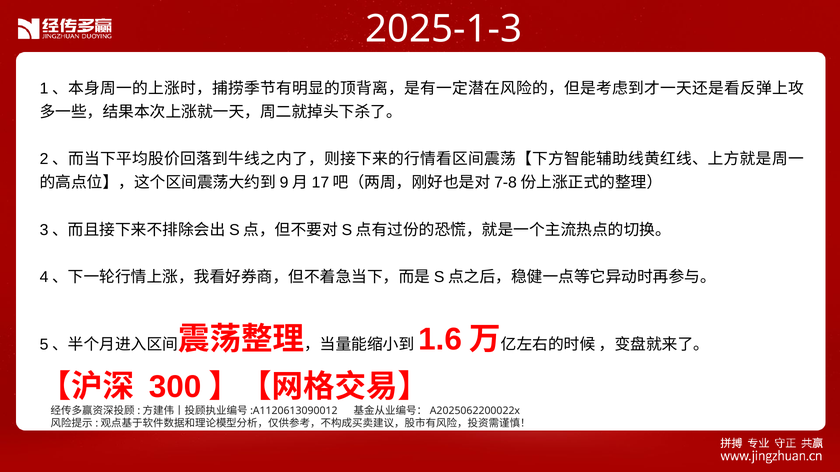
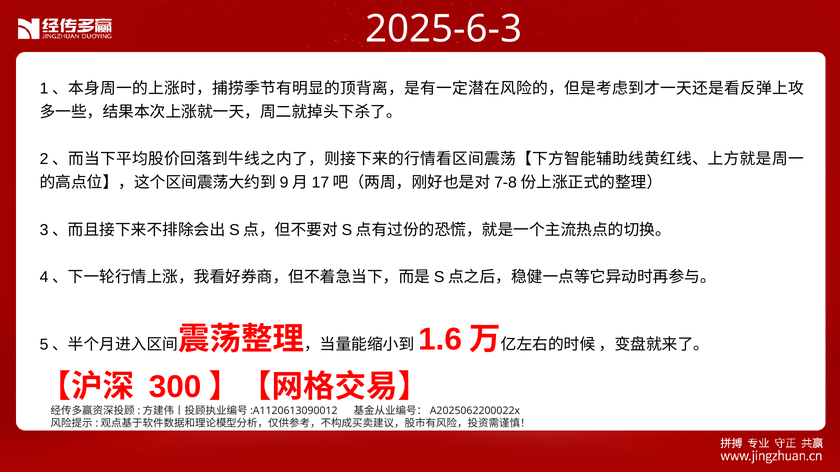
2025-1-3: 2025-1-3 -> 2025-6-3 (444, 29)
